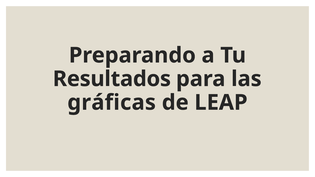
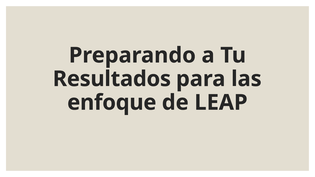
gráficas: gráficas -> enfoque (112, 103)
